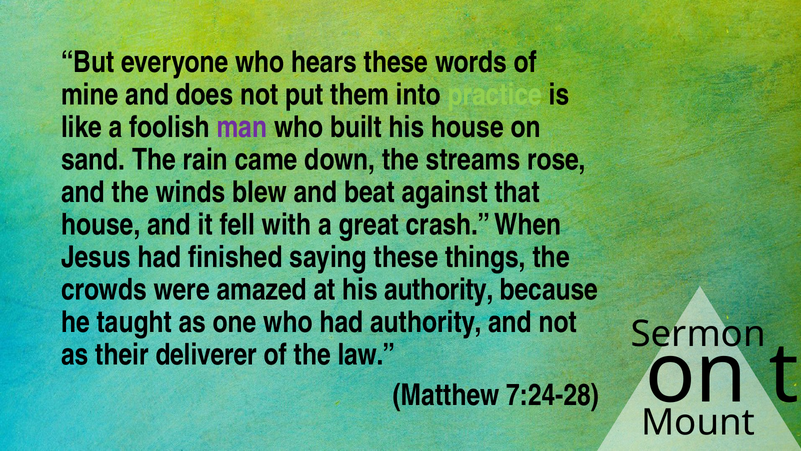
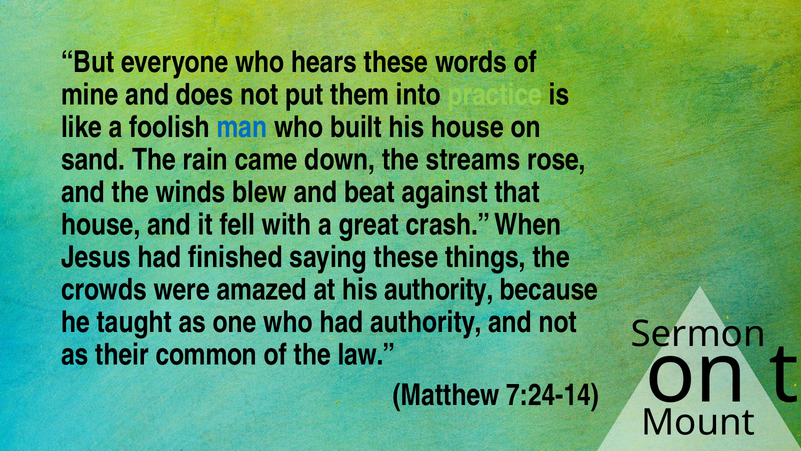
man colour: purple -> blue (242, 127)
deliverer: deliverer -> common (206, 354)
7:24-28: 7:24-28 -> 7:24-14 (553, 395)
